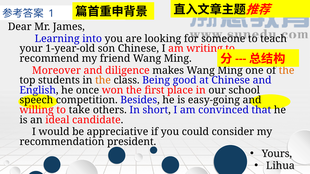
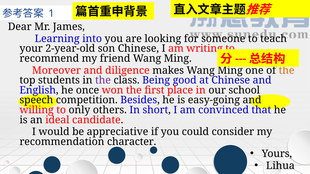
1-year-old: 1-year-old -> 2-year-old (70, 49)
the colour: orange -> purple (103, 80)
take: take -> only (79, 110)
president: president -> character (132, 142)
